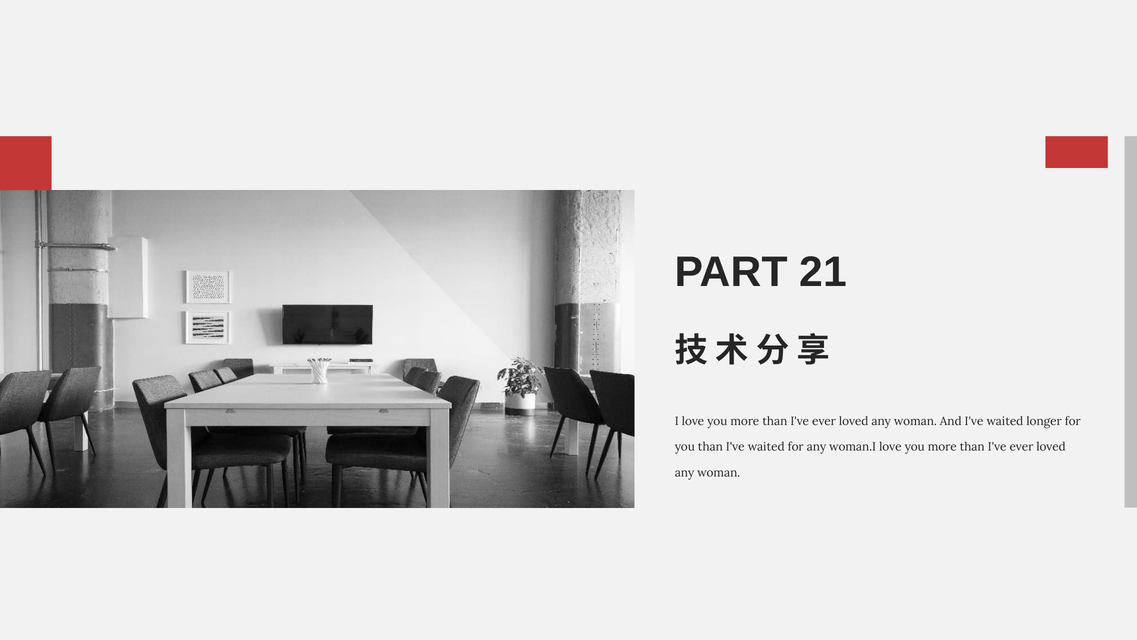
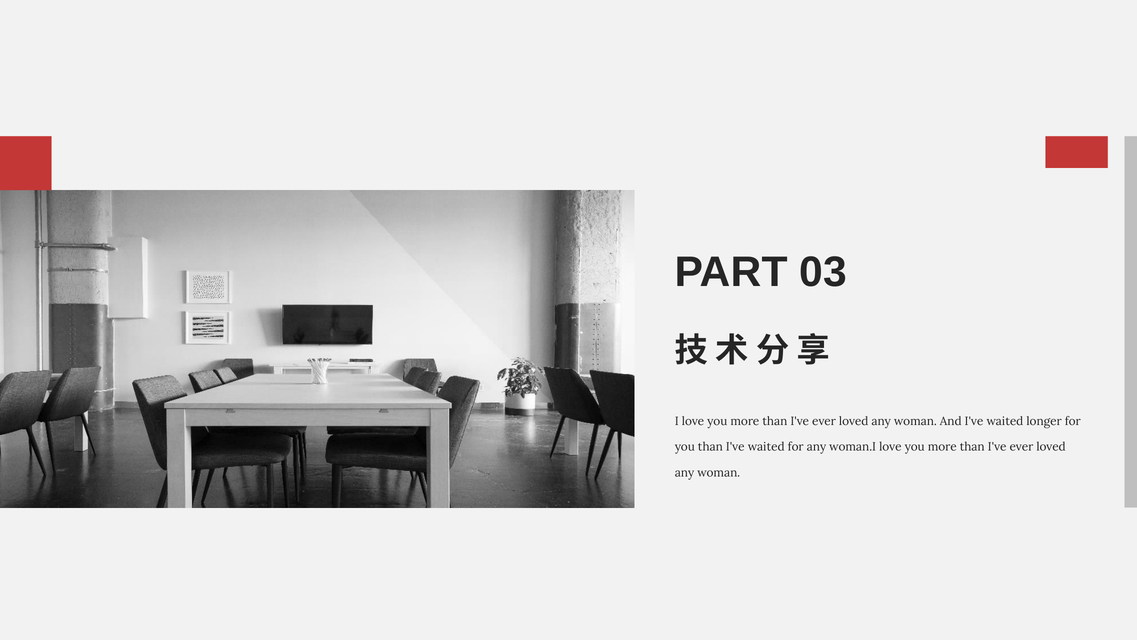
21: 21 -> 03 (823, 272)
